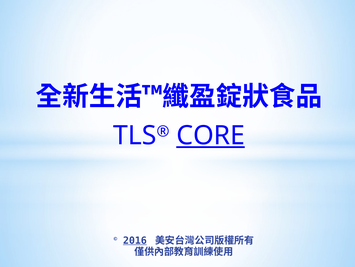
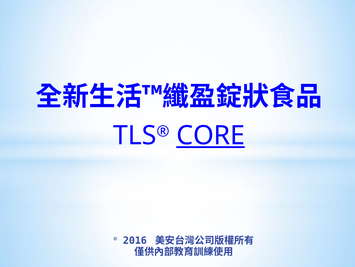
2016 underline: present -> none (135, 240)
